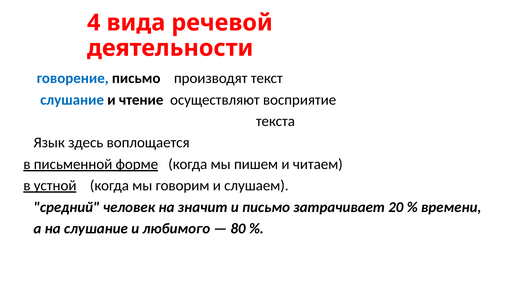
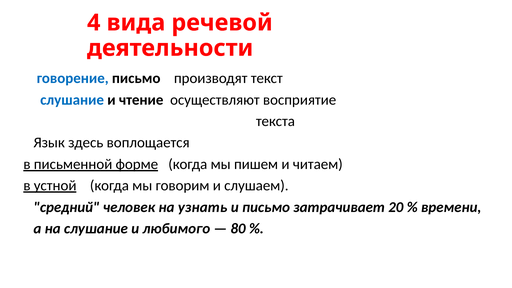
значит: значит -> узнать (203, 207)
